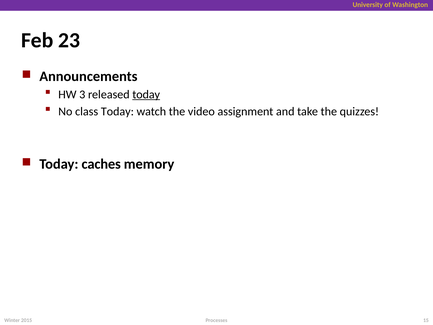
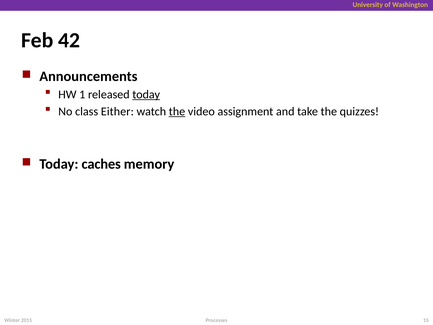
23: 23 -> 42 (69, 40)
3: 3 -> 1 (82, 94)
class Today: Today -> Either (117, 111)
the underline: none -> present (177, 111)
